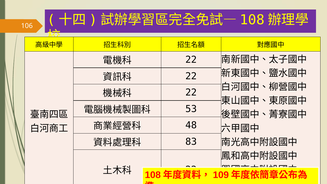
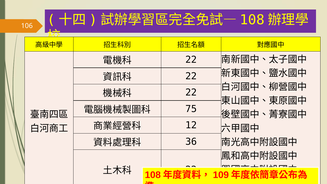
53: 53 -> 75 (191, 109)
48: 48 -> 12 (191, 125)
83: 83 -> 36 (191, 142)
